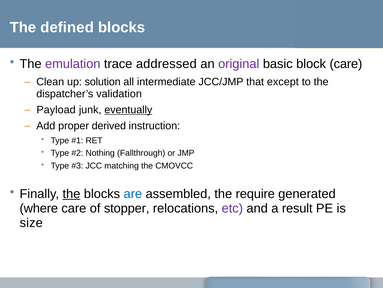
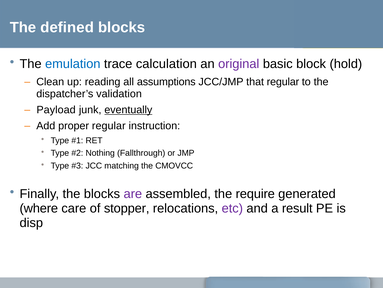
emulation colour: purple -> blue (73, 64)
addressed: addressed -> calculation (166, 64)
block care: care -> hold (346, 64)
solution: solution -> reading (103, 82)
intermediate: intermediate -> assumptions (166, 82)
that except: except -> regular (283, 82)
proper derived: derived -> regular (109, 125)
the underline: present -> none (71, 193)
are colour: blue -> purple (133, 193)
size: size -> disp (31, 222)
